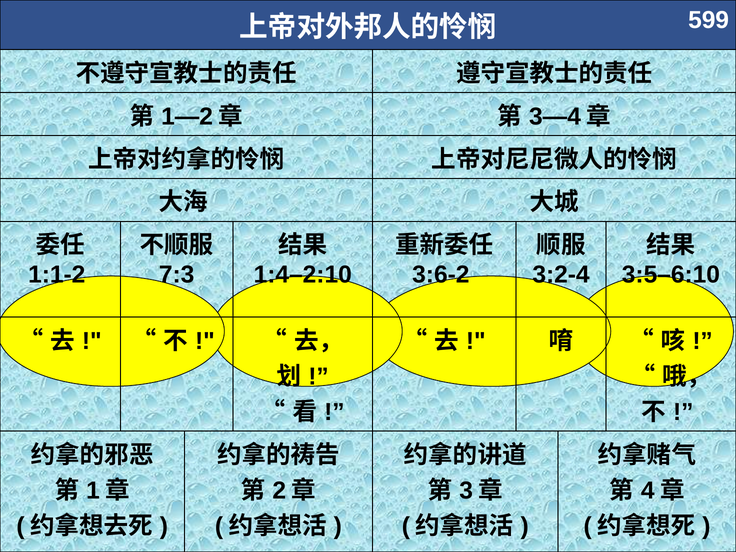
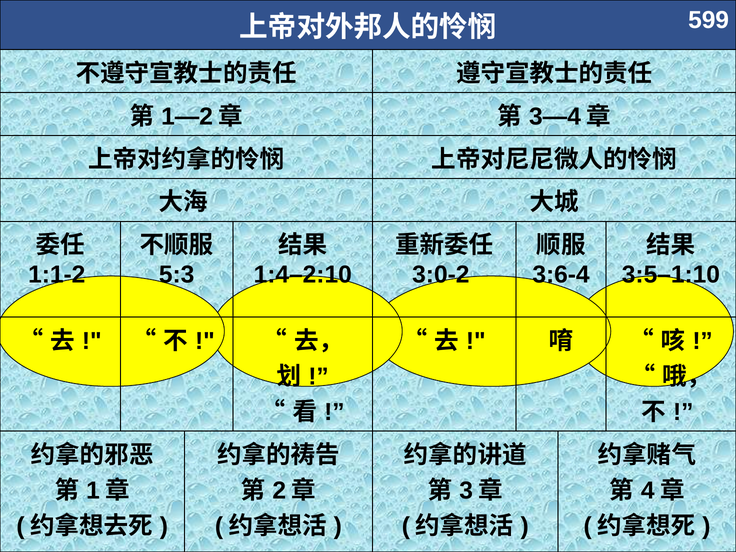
7:3: 7:3 -> 5:3 (177, 275)
3:6-2: 3:6-2 -> 3:0-2 (441, 275)
3:2-4: 3:2-4 -> 3:6-4 (561, 275)
3:5–6:10: 3:5–6:10 -> 3:5–1:10 (671, 275)
